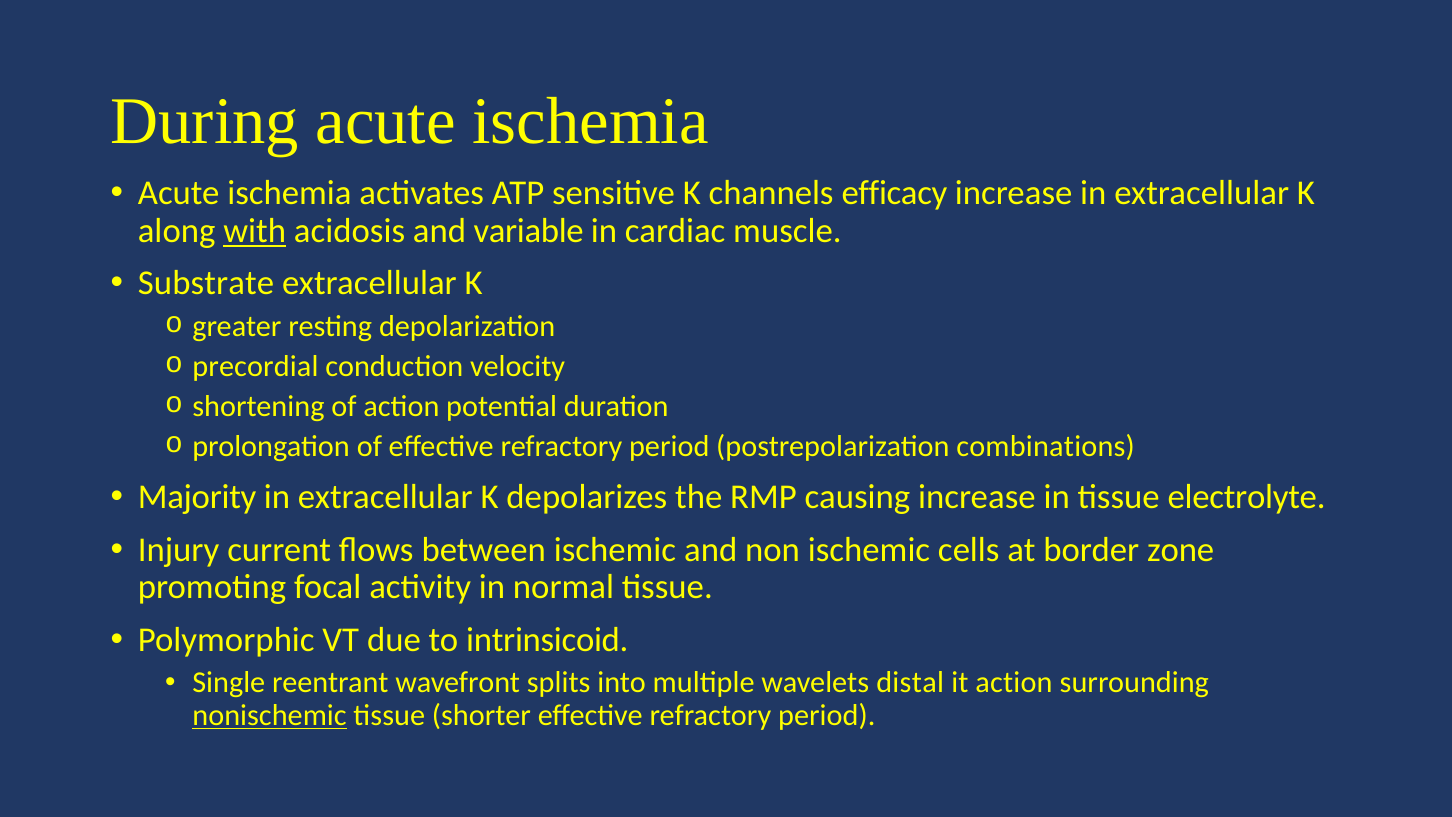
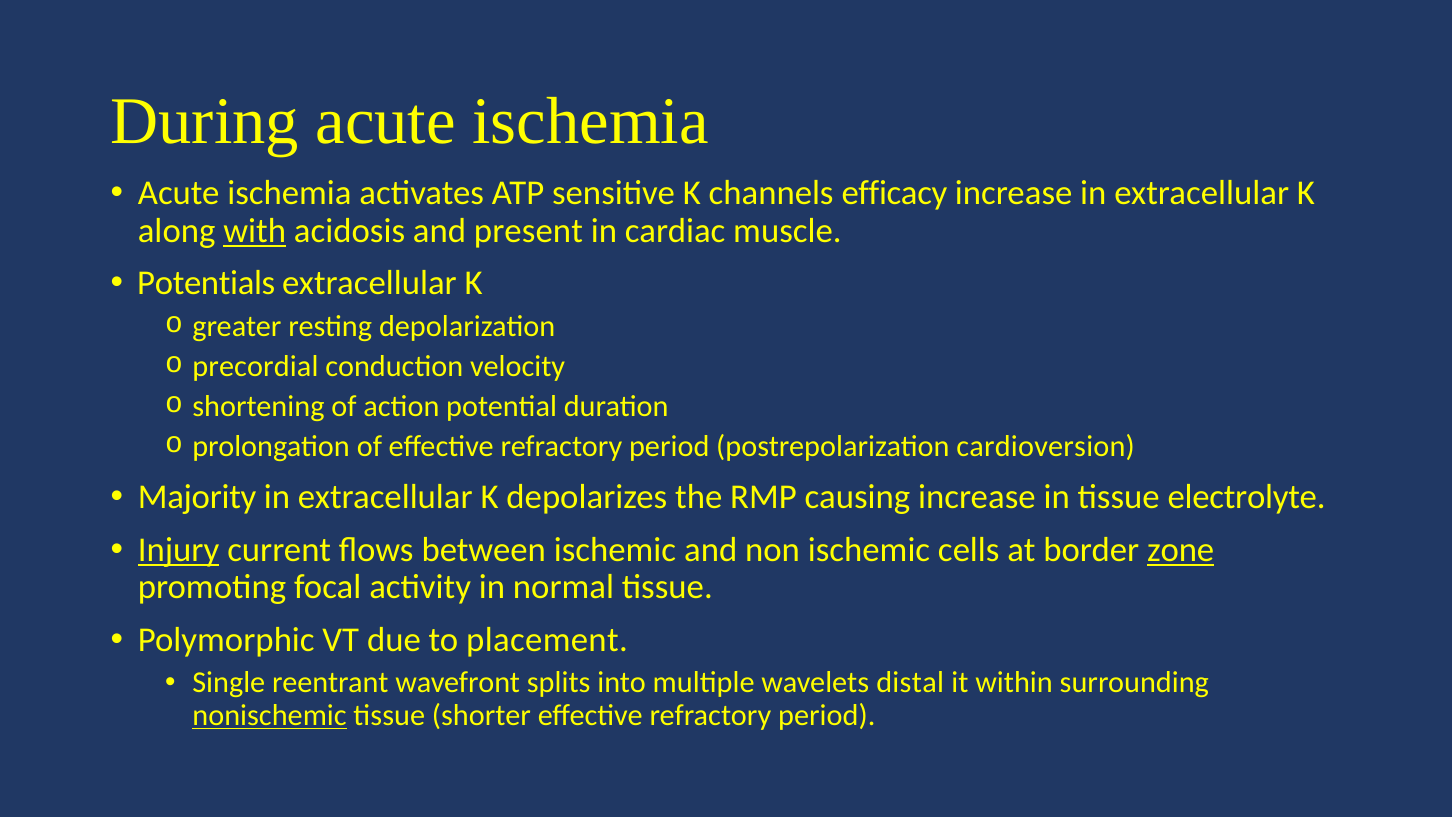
variable: variable -> present (528, 231)
Substrate: Substrate -> Potentials (206, 283)
combinations: combinations -> cardioversion (1046, 447)
Injury underline: none -> present (179, 550)
zone underline: none -> present (1181, 550)
intrinsicoid: intrinsicoid -> placement (547, 640)
it action: action -> within (1014, 683)
